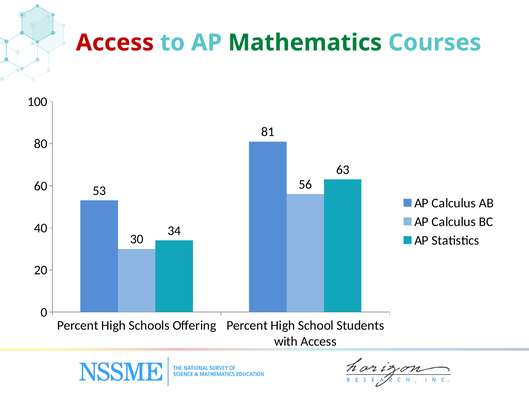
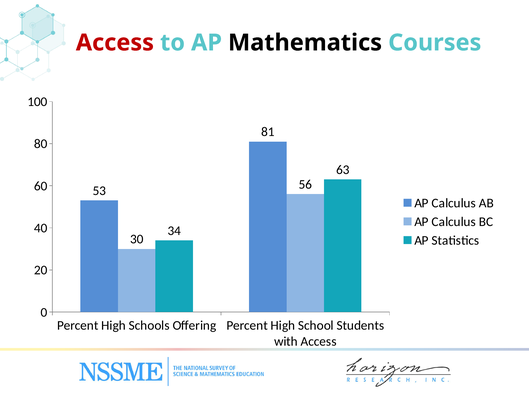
Mathematics colour: green -> black (305, 43)
